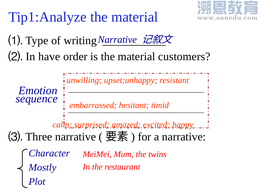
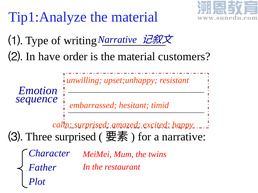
Three narrative: narrative -> surprised (76, 137)
Mostly: Mostly -> Father (42, 168)
